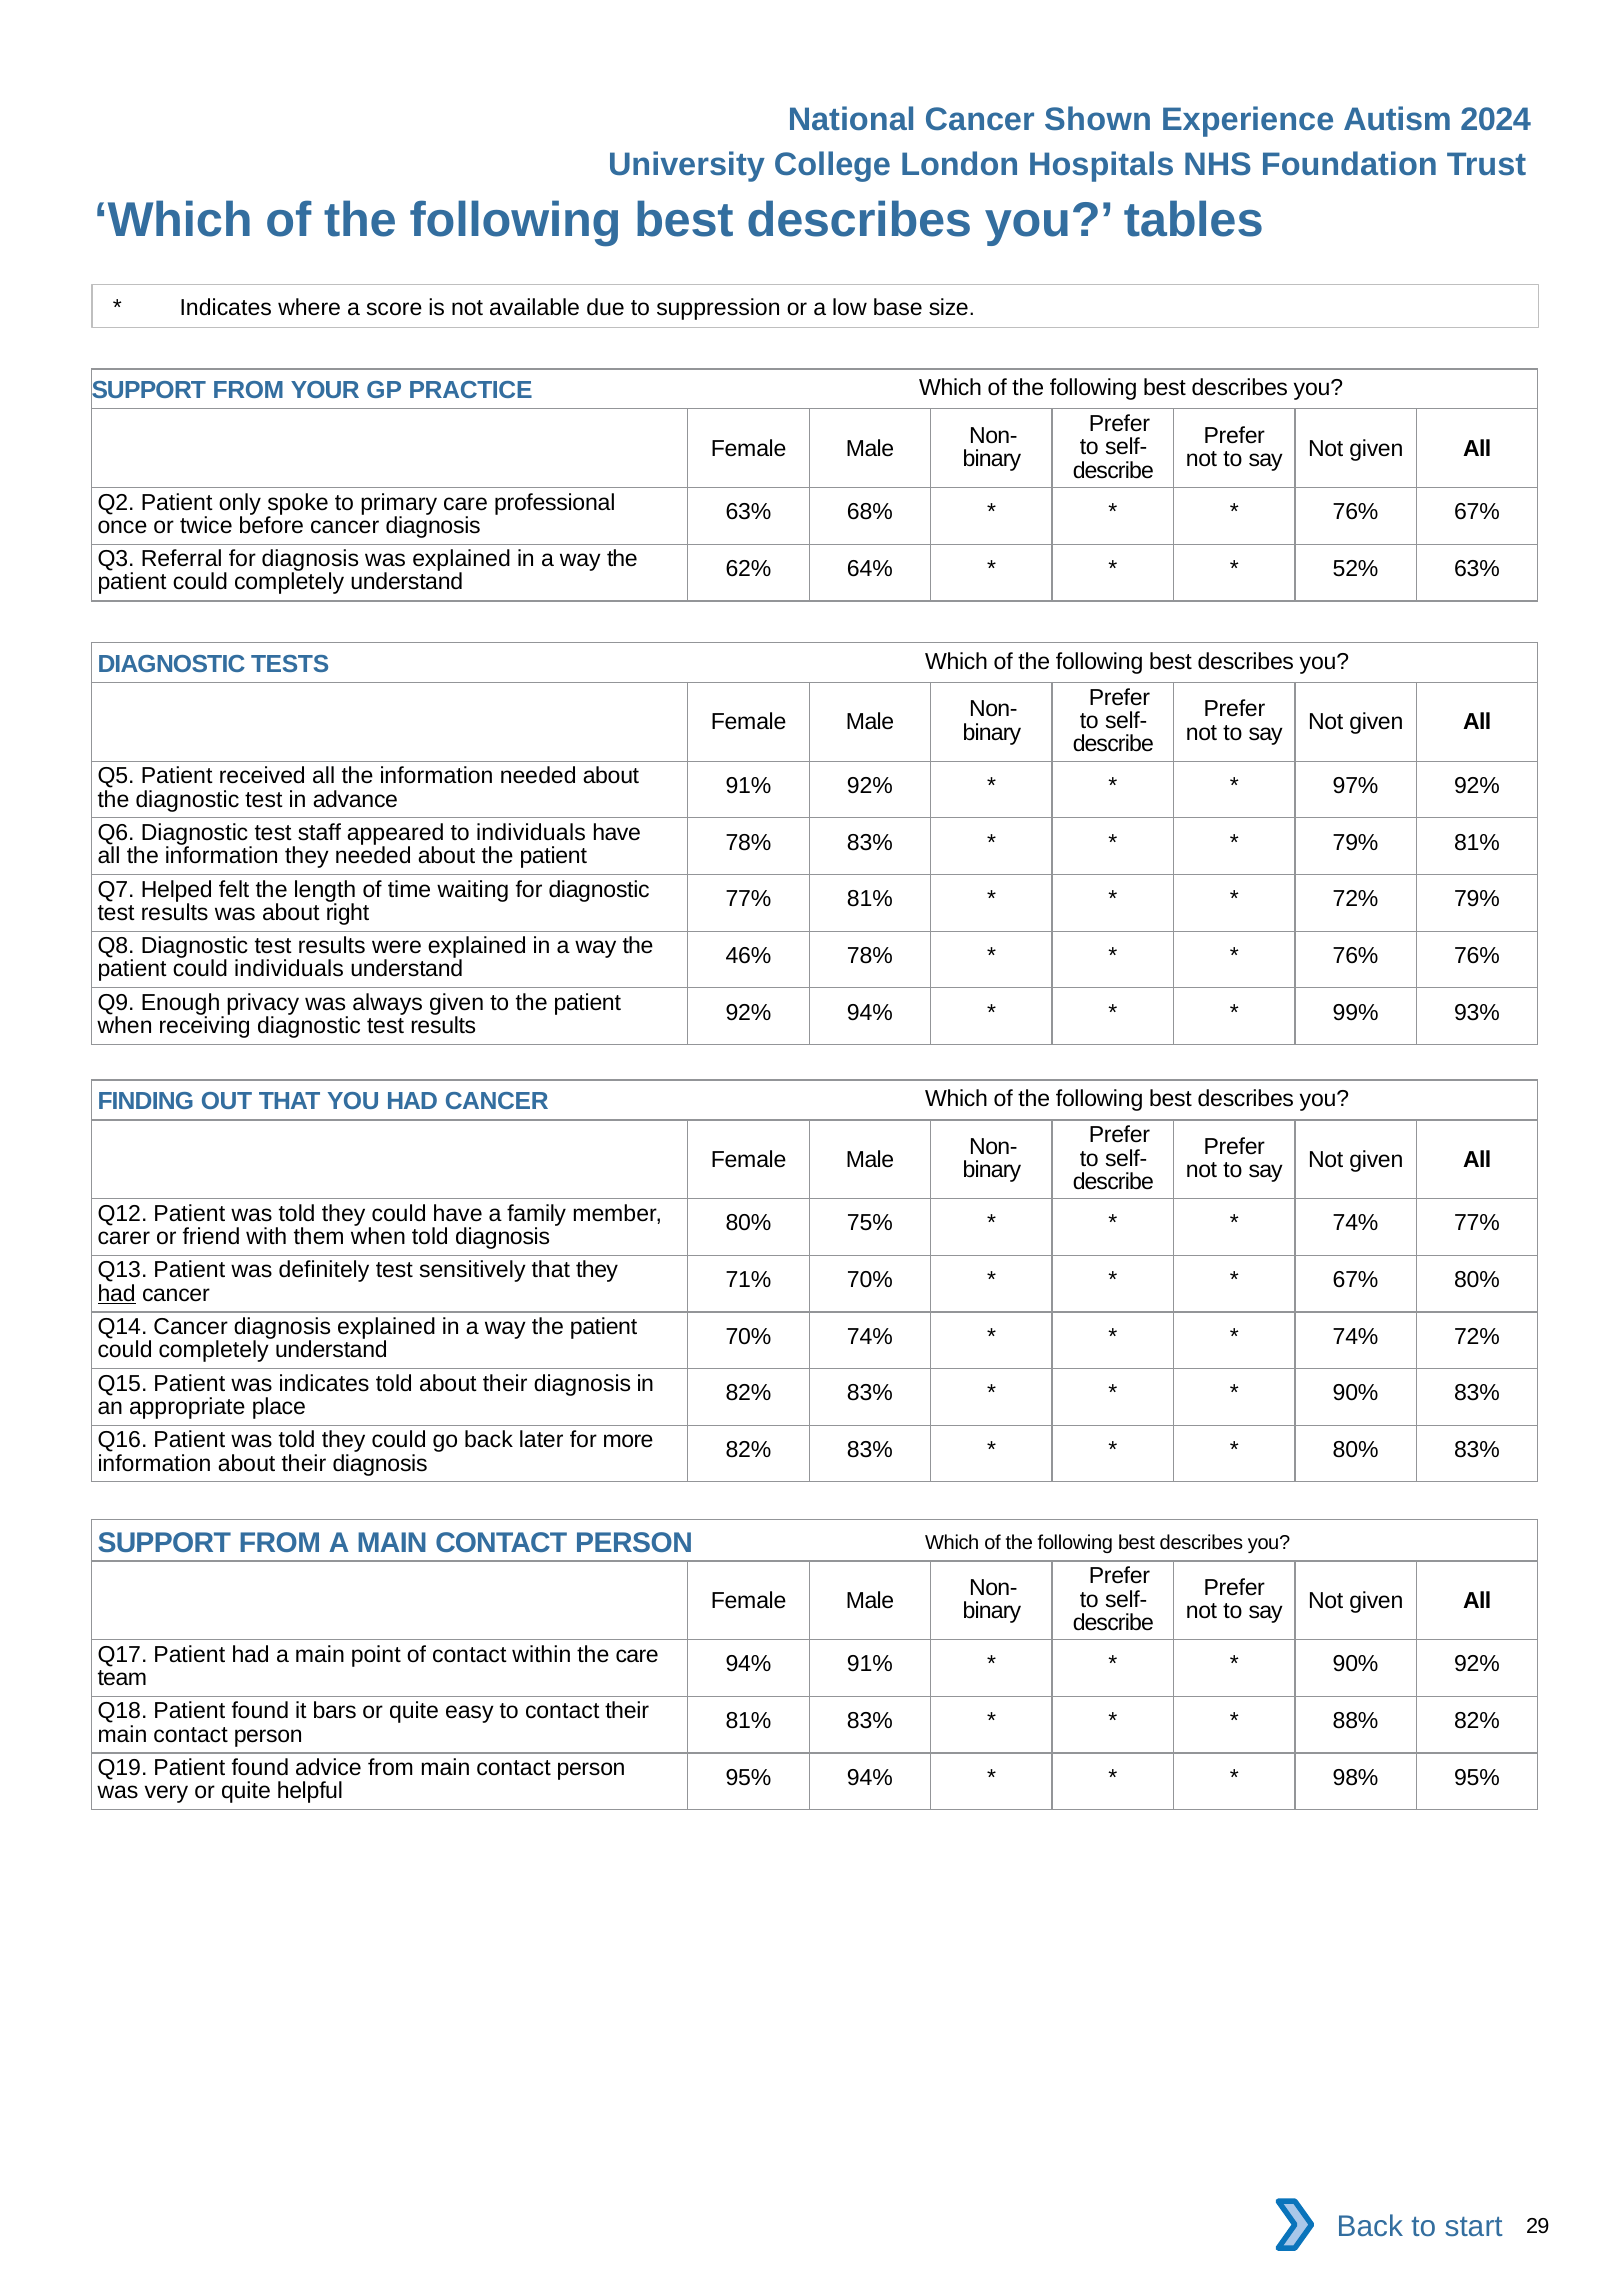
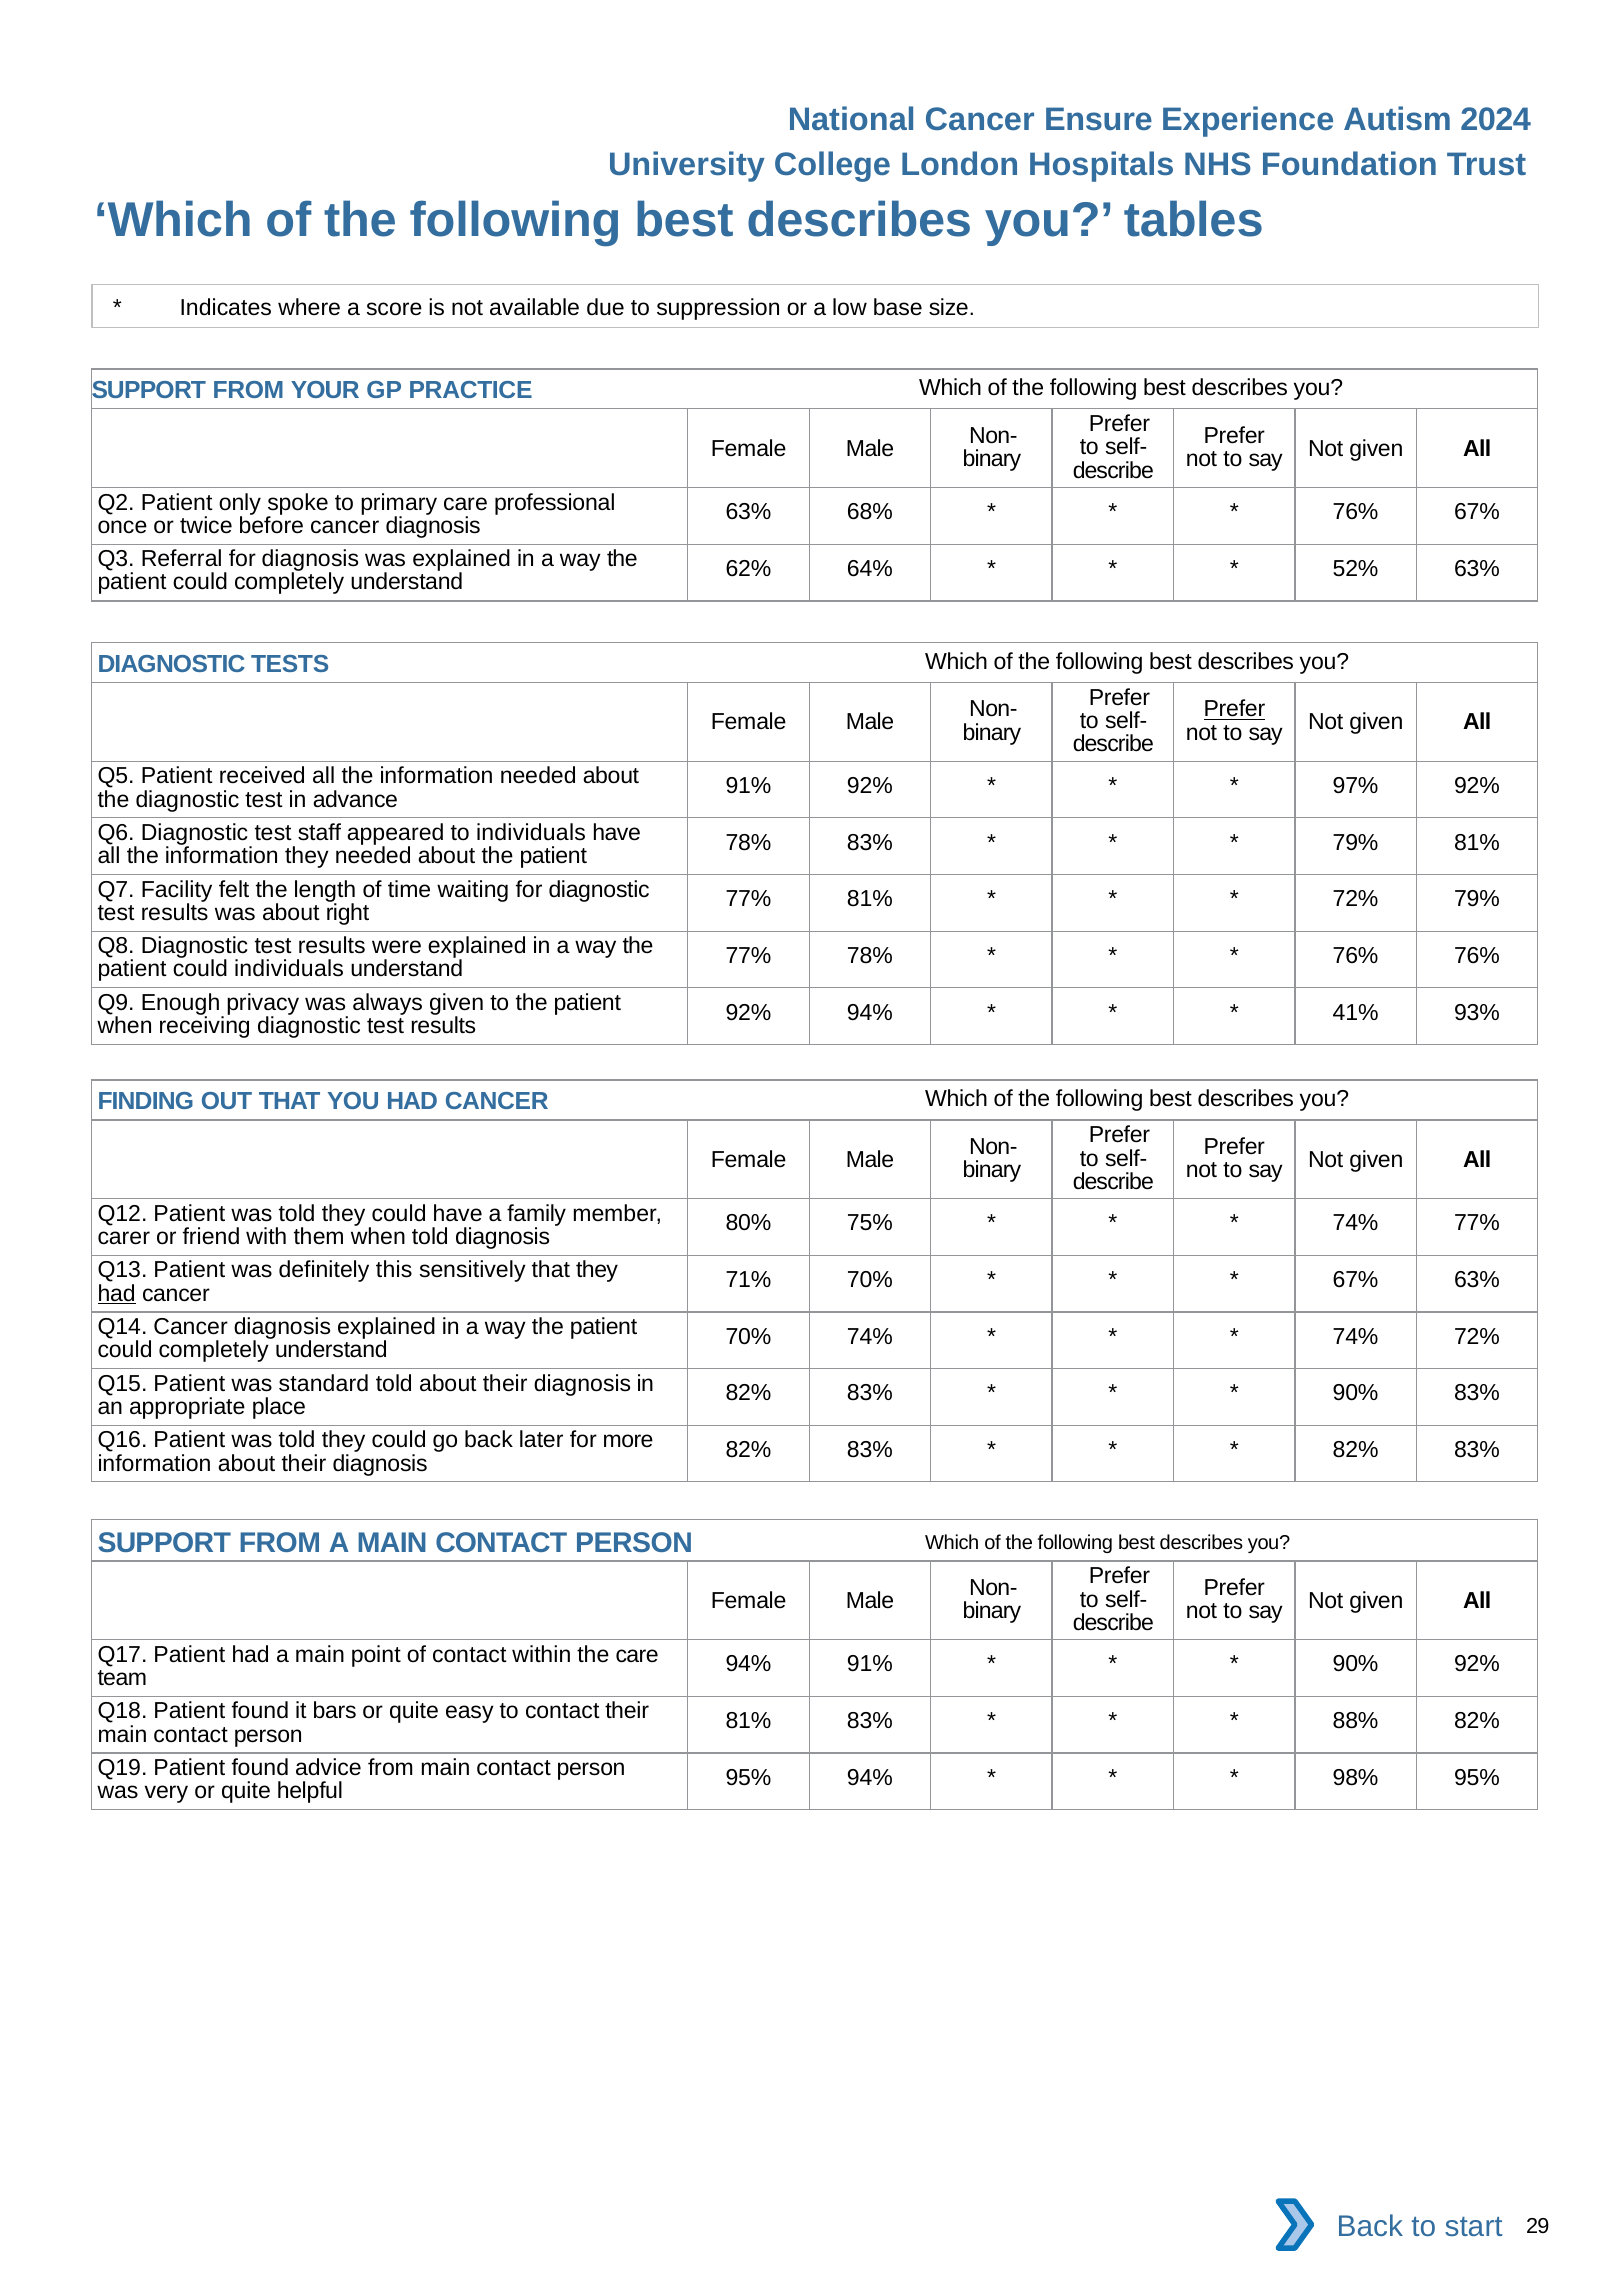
Shown: Shown -> Ensure (1098, 120)
Prefer underline: none -> present (1234, 709)
Helped: Helped -> Facility (177, 889)
46%: 46% -> 77% (748, 956)
99%: 99% -> 41% (1356, 1012)
definitely test: test -> this (394, 1270)
67% 80%: 80% -> 63% (1477, 1280)
was indicates: indicates -> standard (324, 1383)
80%: 80% -> 82% (1356, 1450)
